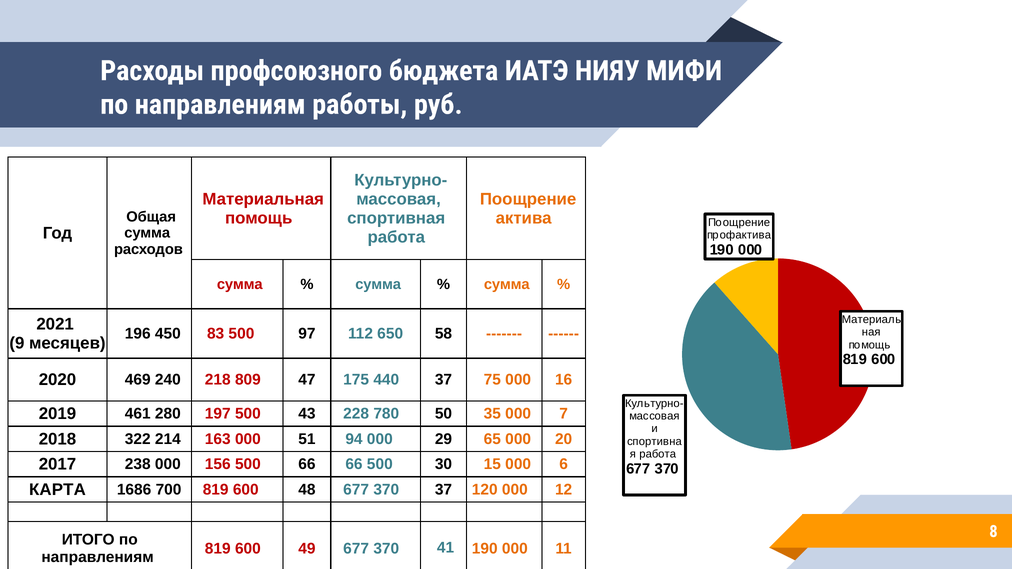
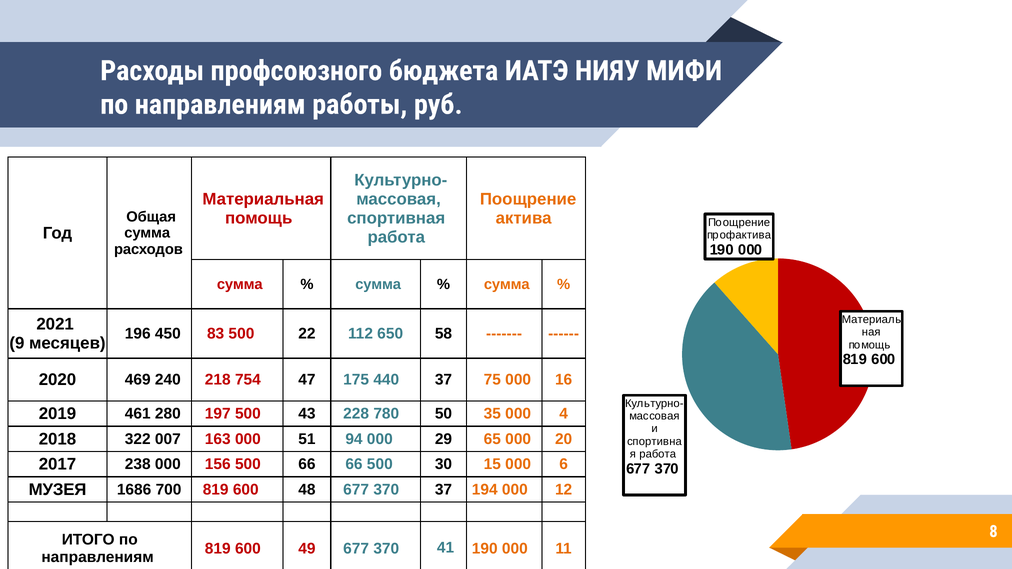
97: 97 -> 22 (307, 334)
809: 809 -> 754 (248, 380)
7: 7 -> 4 (564, 414)
214: 214 -> 007 (168, 439)
КАРТА: КАРТА -> МУЗЕЯ (58, 490)
120: 120 -> 194 (485, 490)
